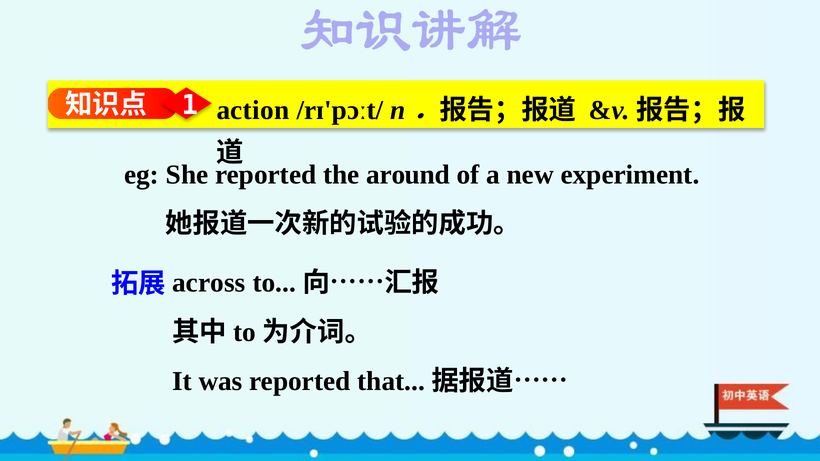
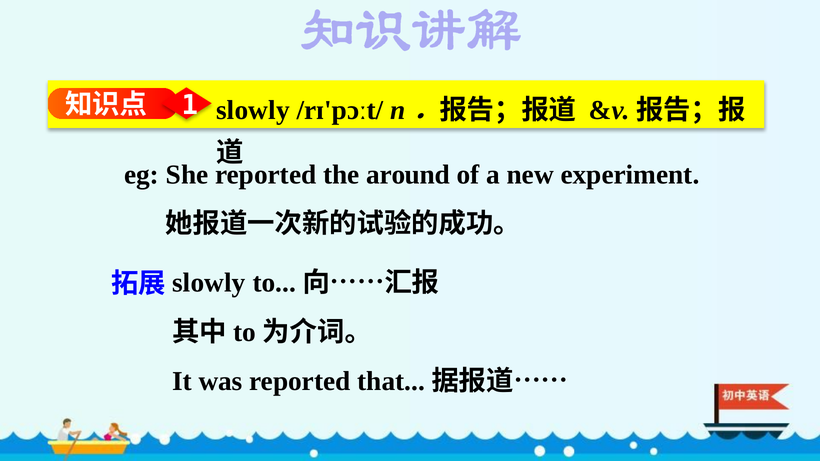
action: action -> slowly (253, 110)
across: across -> slowly (209, 283)
